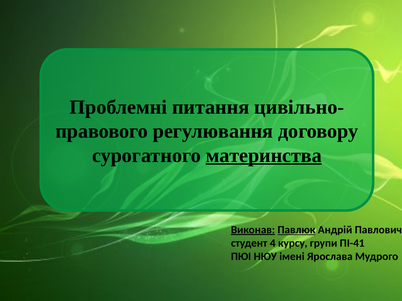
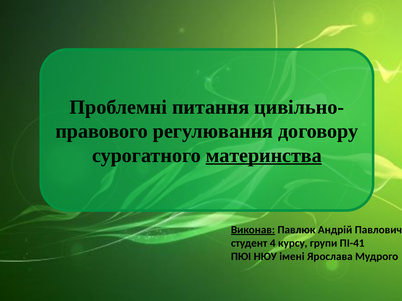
Павлюк underline: present -> none (296, 230)
